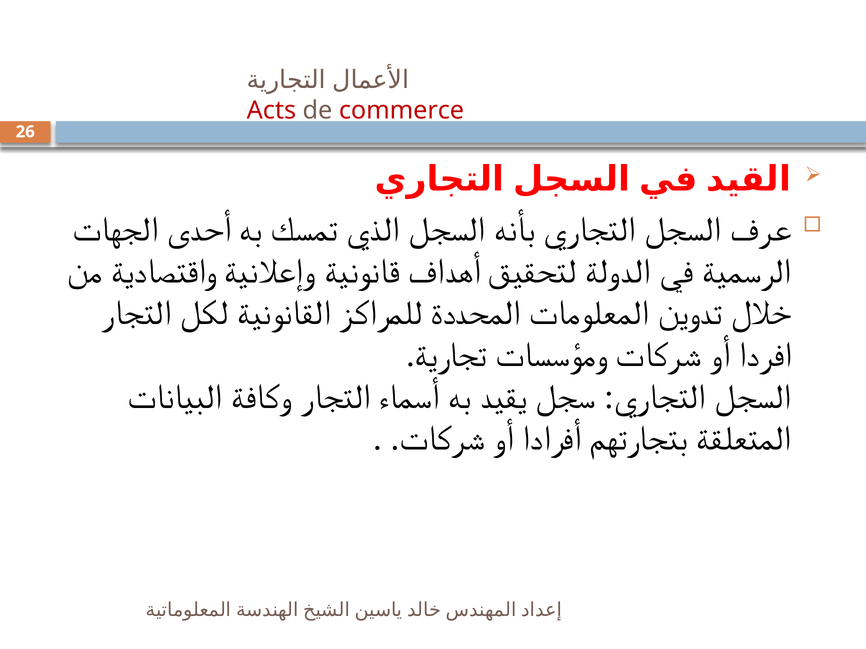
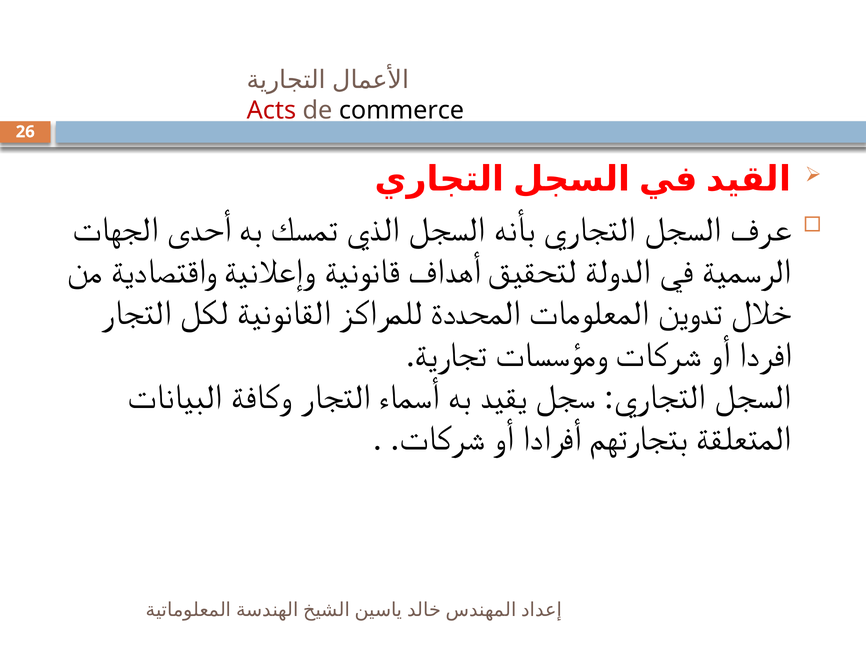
commerce colour: red -> black (401, 111)
